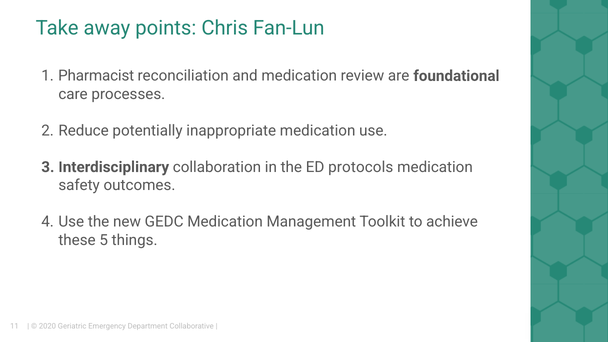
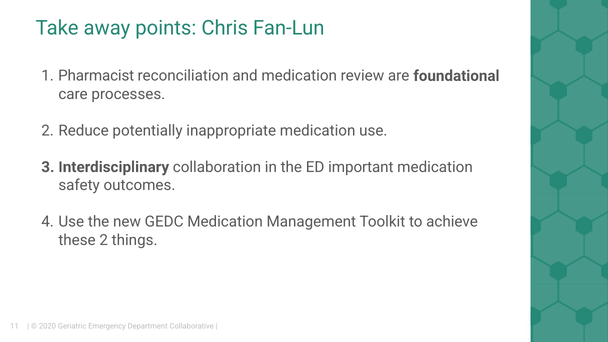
protocols: protocols -> important (361, 167)
these 5: 5 -> 2 (104, 240)
